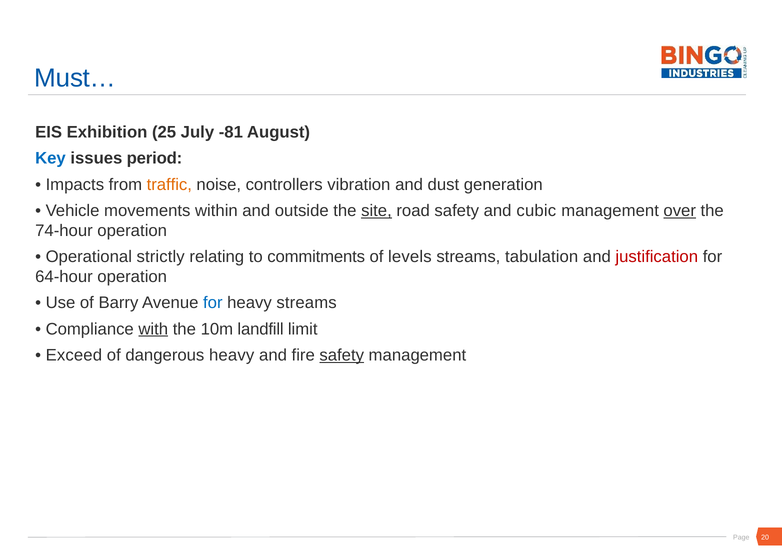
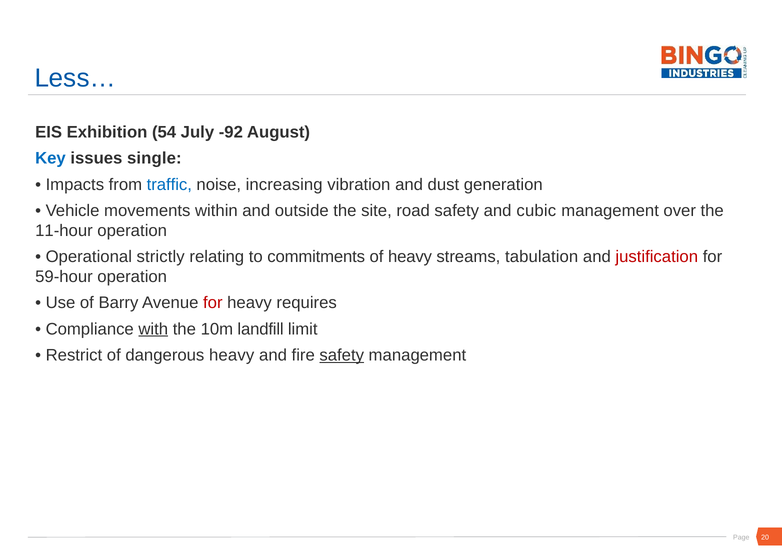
Must…: Must… -> Less… (75, 78)
25: 25 -> 54 (164, 132)
-81: -81 -> -92 (231, 132)
period: period -> single (154, 158)
traffic colour: orange -> blue (169, 185)
controllers: controllers -> increasing (284, 185)
site underline: present -> none (376, 211)
over underline: present -> none (680, 211)
74-hour: 74-hour -> 11-hour (64, 231)
of levels: levels -> heavy (410, 257)
64-hour: 64-hour -> 59-hour (64, 277)
for colour: blue -> red (213, 303)
heavy streams: streams -> requires (307, 303)
Exceed: Exceed -> Restrict (74, 355)
